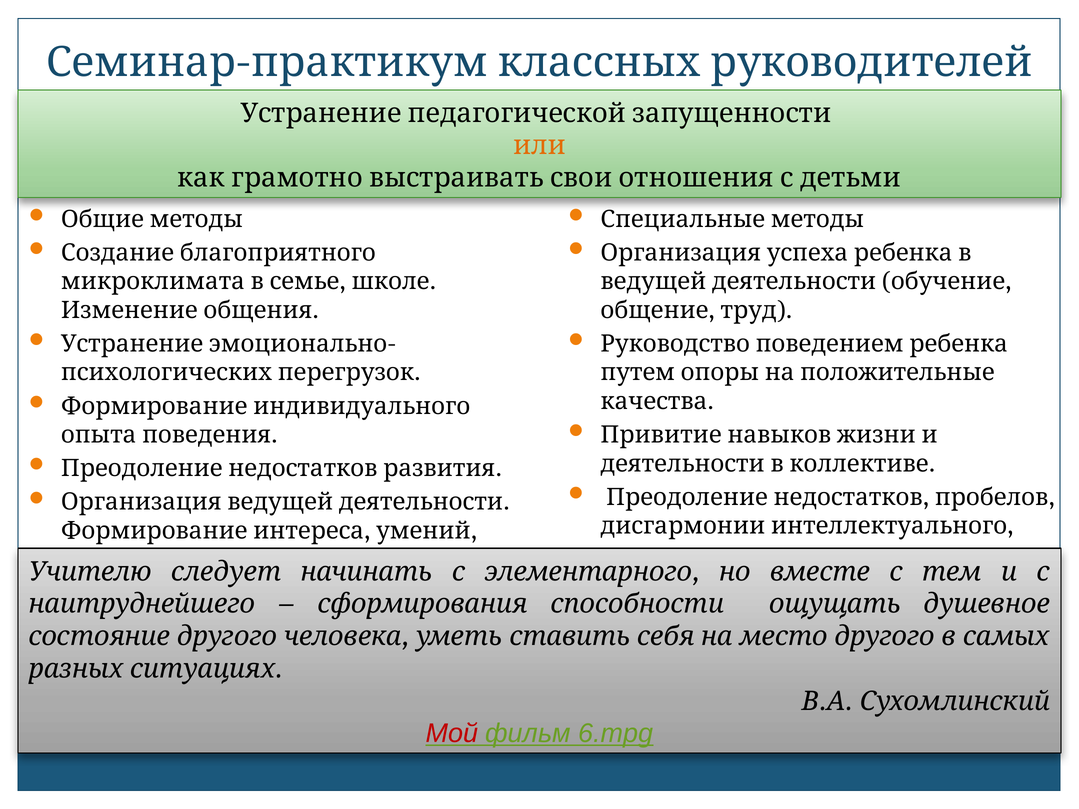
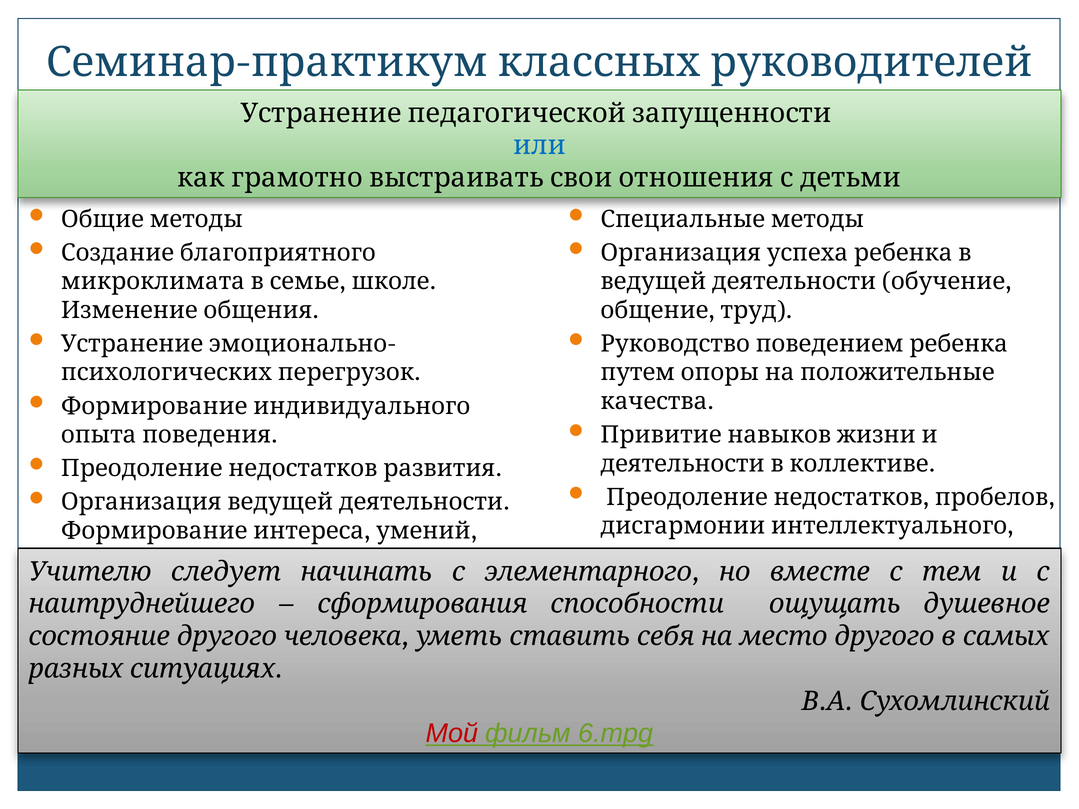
или colour: orange -> blue (540, 146)
